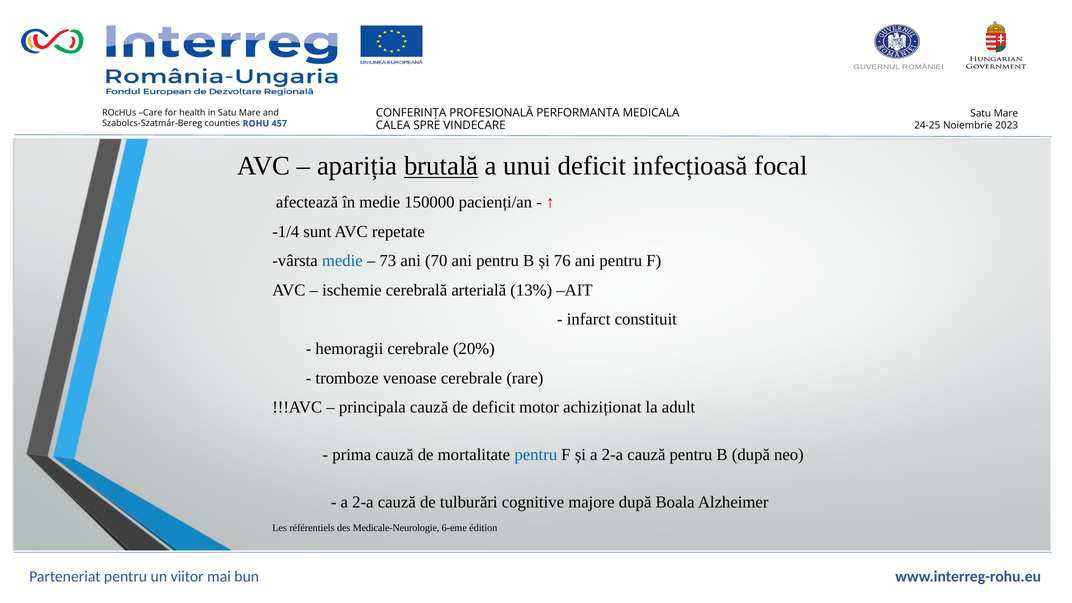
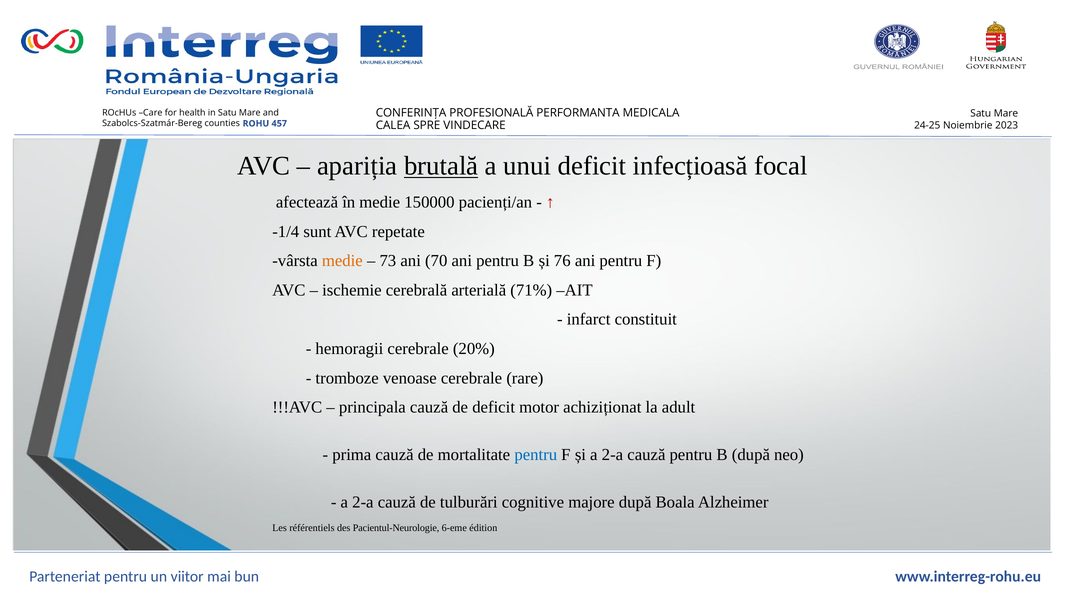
medie colour: blue -> orange (342, 261)
13%: 13% -> 71% (531, 290)
Medicale-Neurologie: Medicale-Neurologie -> Pacientul-Neurologie (396, 528)
